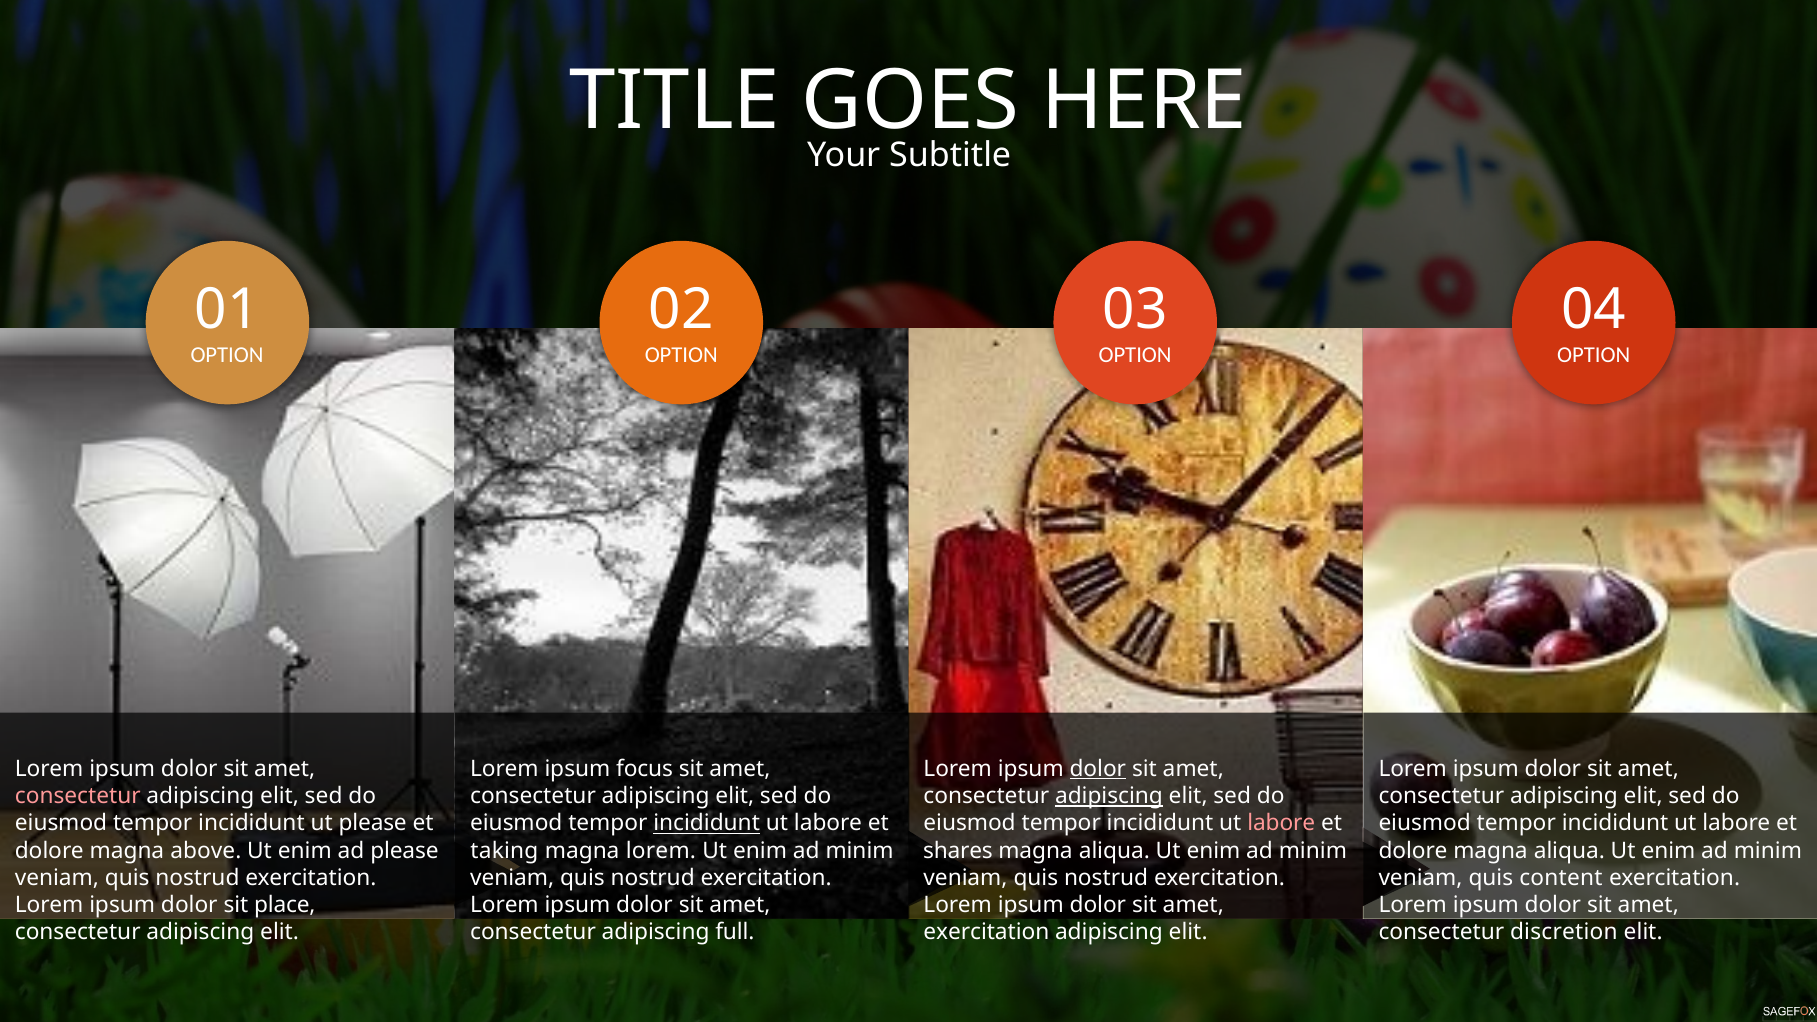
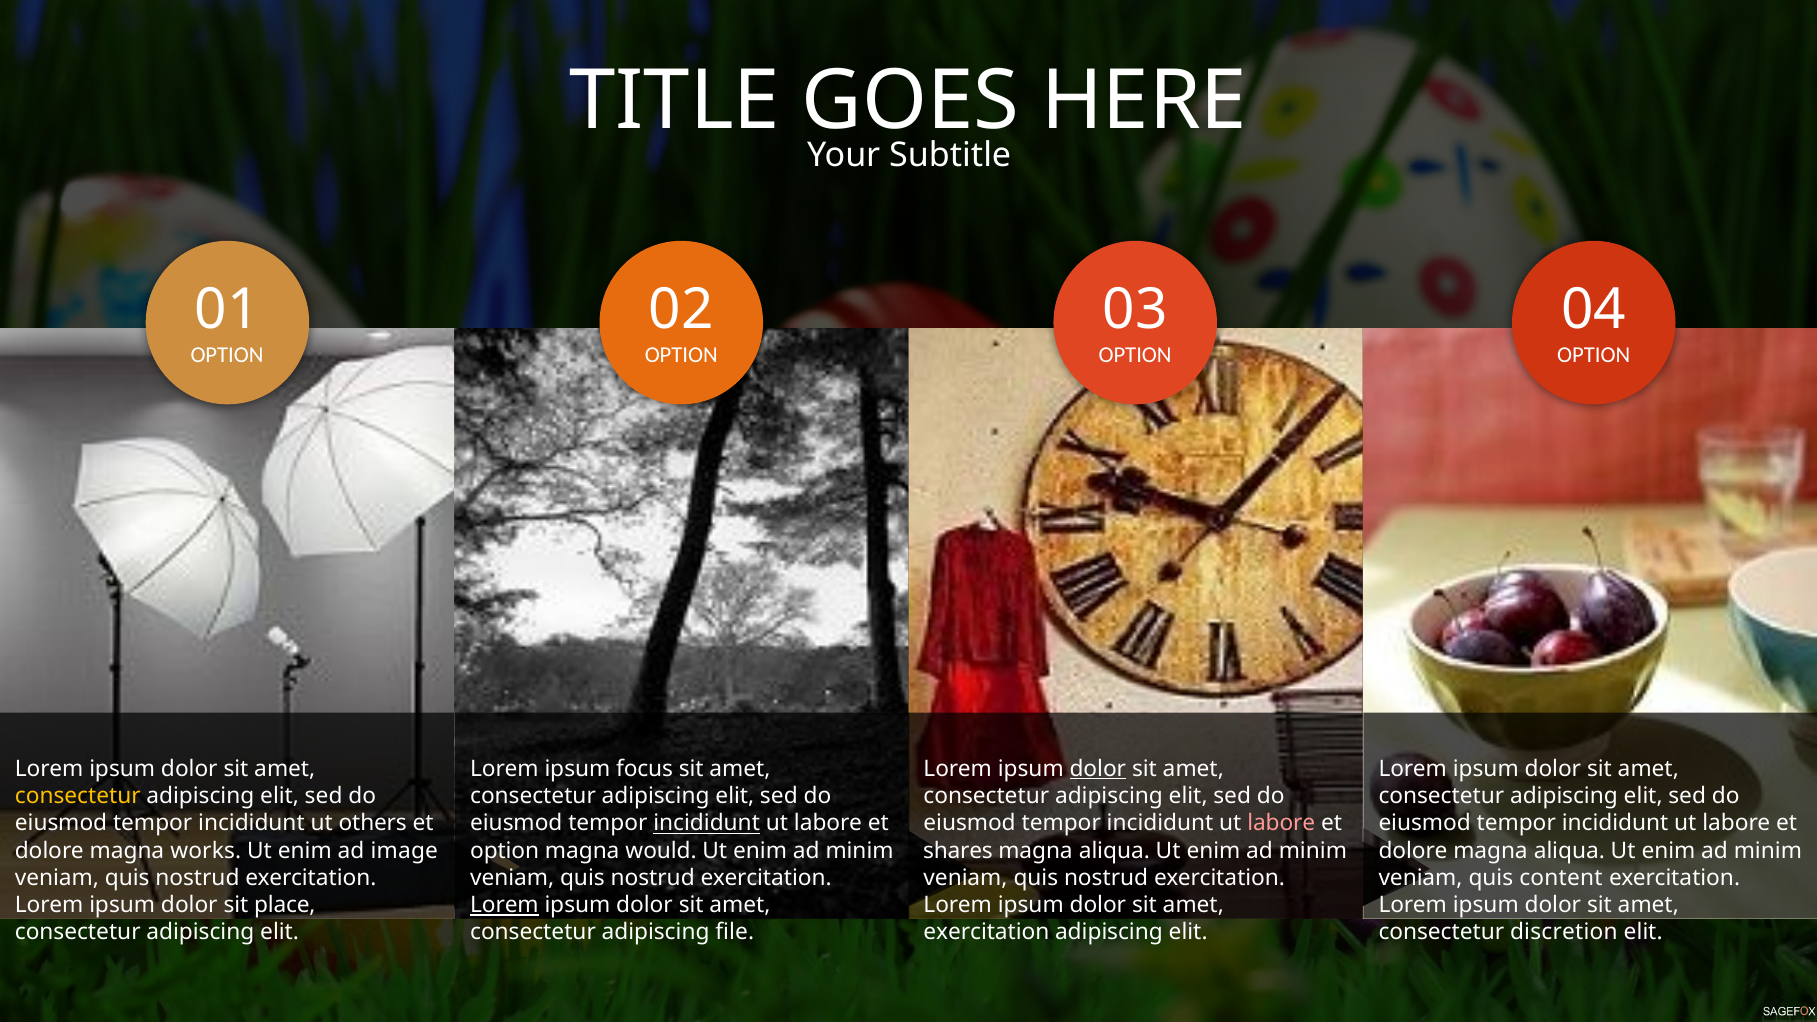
consectetur colour: pink -> yellow (78, 796)
adipiscing underline: present -> none (1109, 796)
ut please: please -> others (373, 824)
above: above -> works (206, 851)
ad please: please -> image (404, 851)
taking: taking -> option (505, 851)
magna lorem: lorem -> would (661, 851)
Lorem underline: none -> present (504, 905)
full: full -> file (735, 933)
